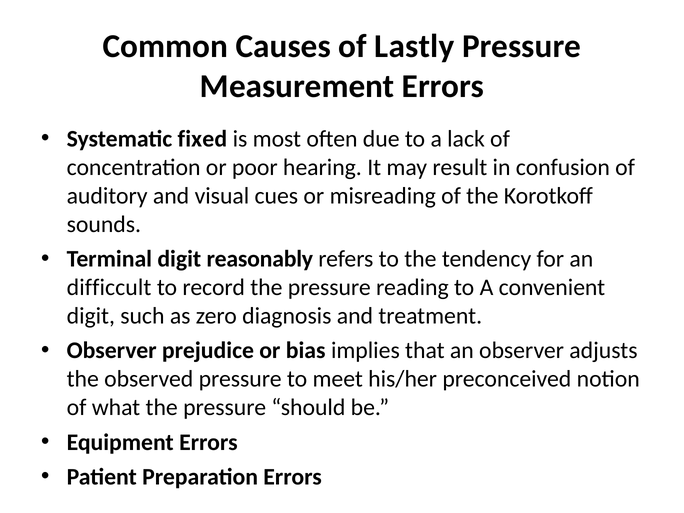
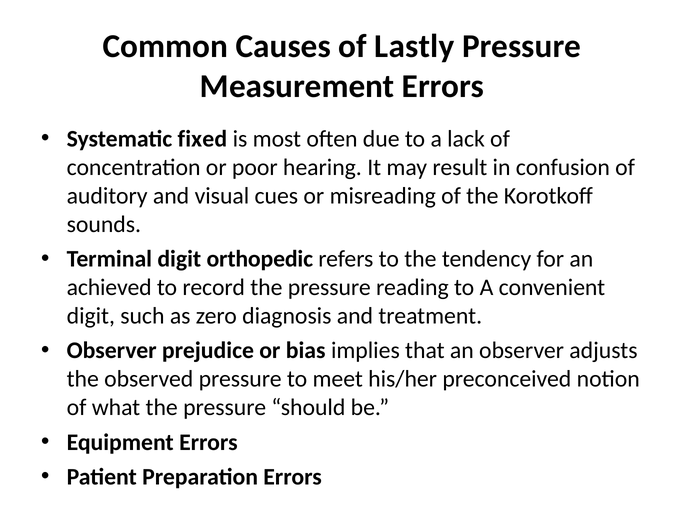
reasonably: reasonably -> orthopedic (260, 259)
difficcult: difficcult -> achieved (109, 288)
